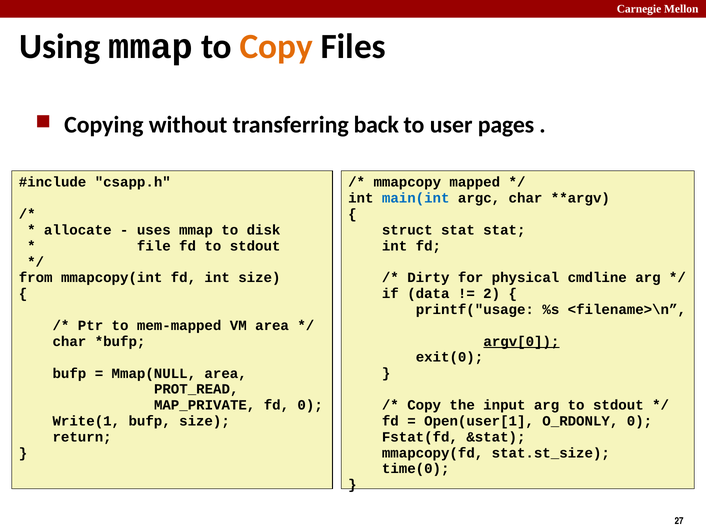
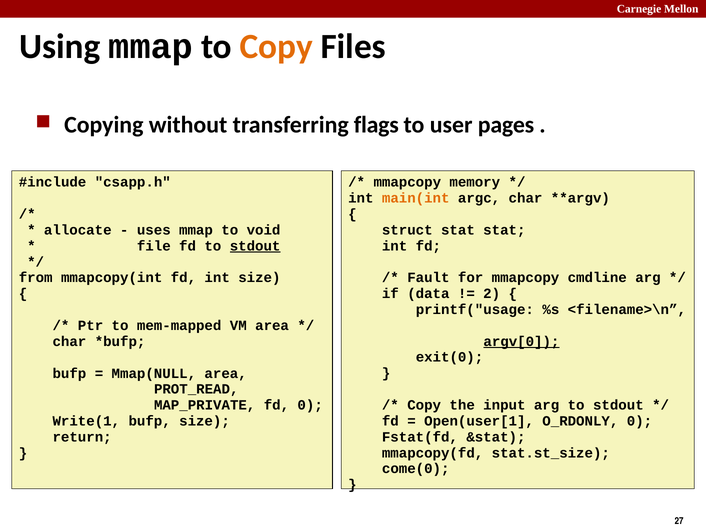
back: back -> flags (376, 125)
mapped: mapped -> memory (475, 182)
main(int colour: blue -> orange (416, 198)
disk: disk -> void (264, 230)
stdout underline: none -> present (255, 246)
Dirty: Dirty -> Fault (428, 277)
for physical: physical -> mmapcopy (526, 277)
time(0: time(0 -> come(0 (416, 468)
